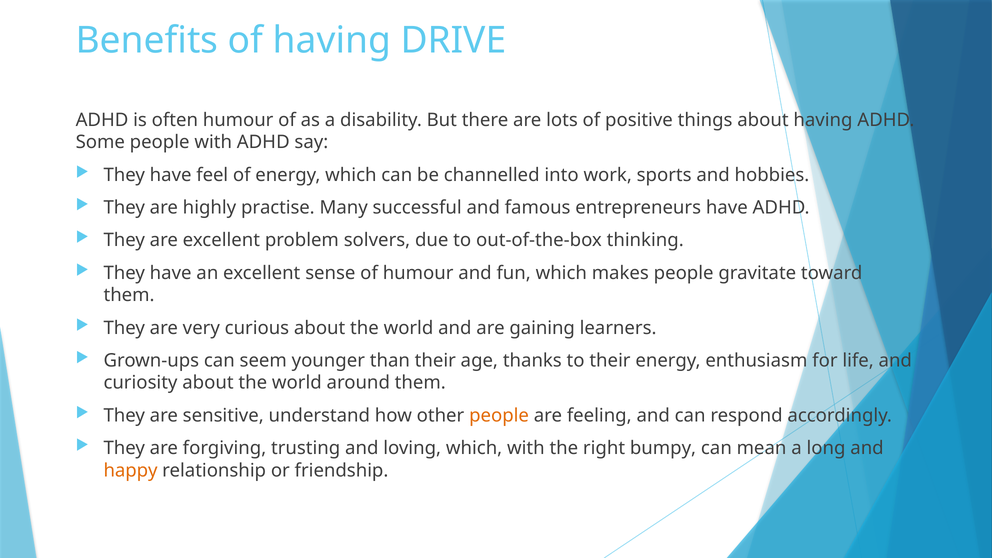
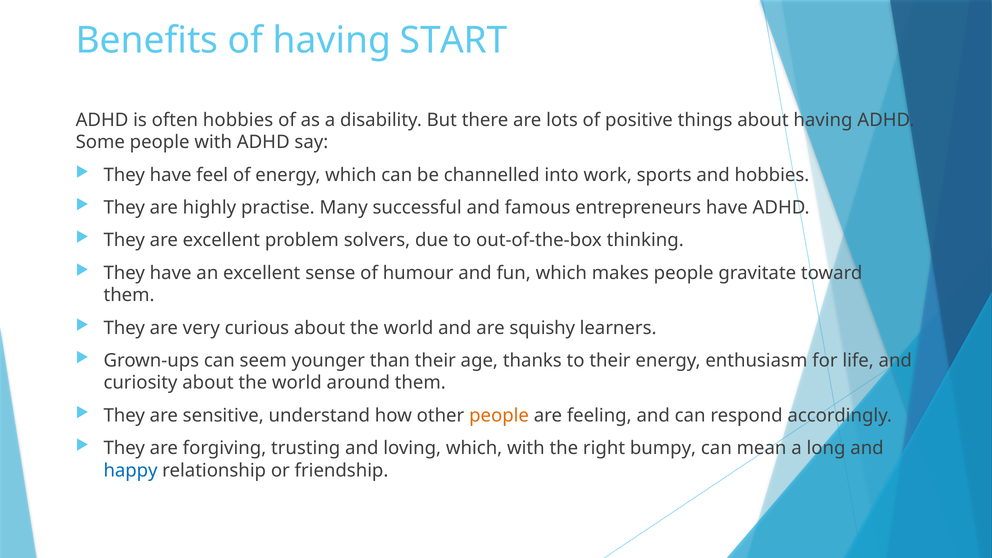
DRIVE: DRIVE -> START (454, 41)
often humour: humour -> hobbies (238, 120)
gaining: gaining -> squishy (542, 328)
happy colour: orange -> blue (131, 470)
